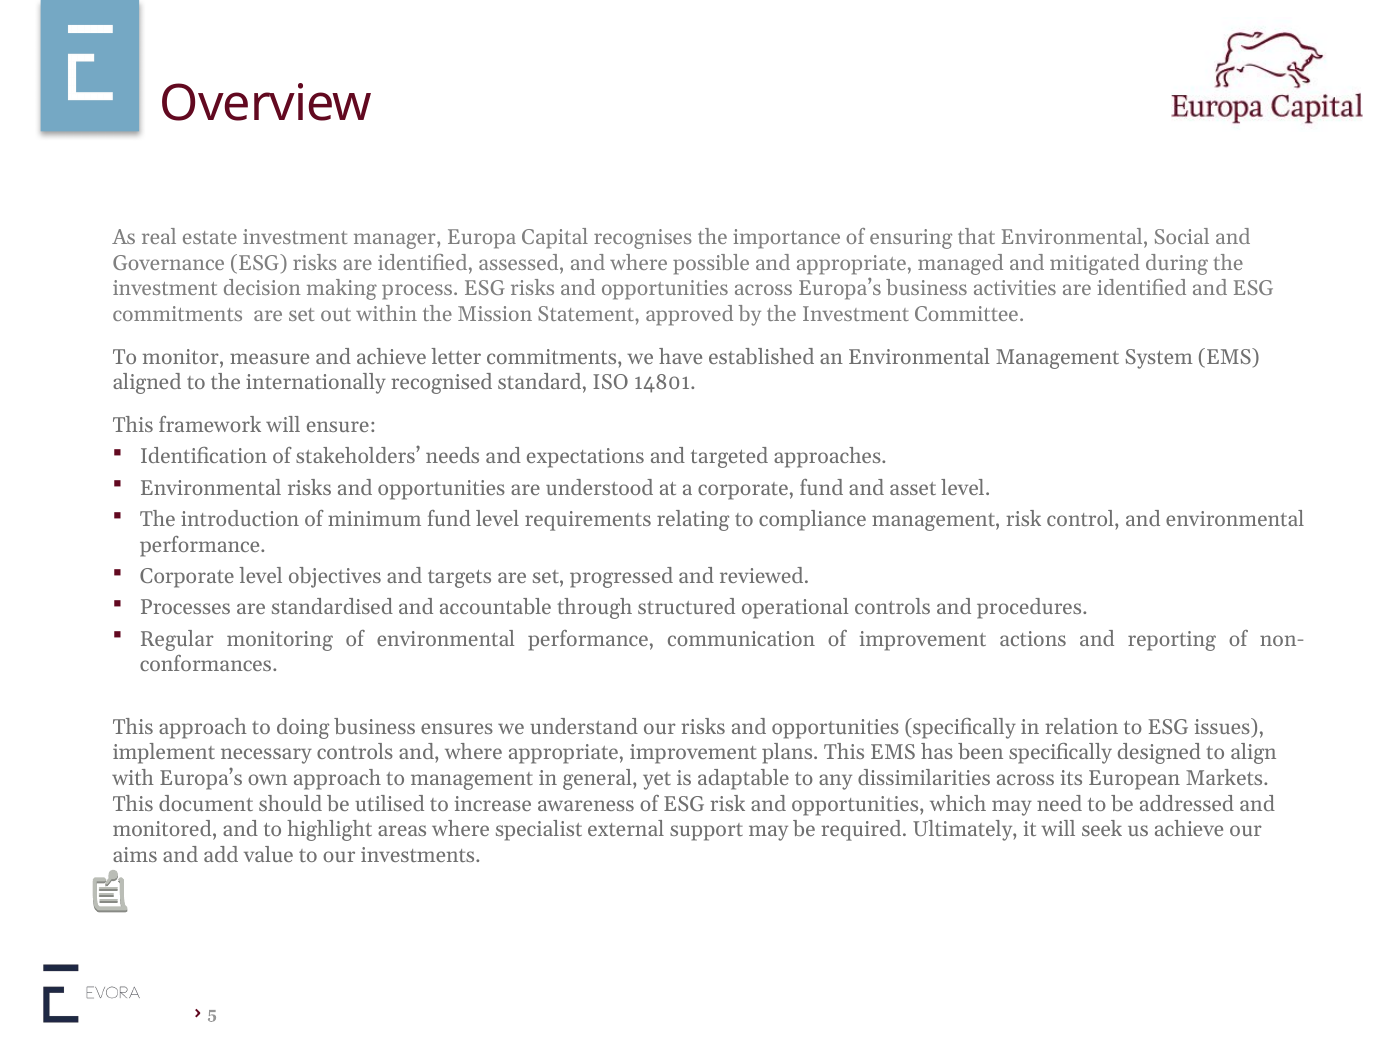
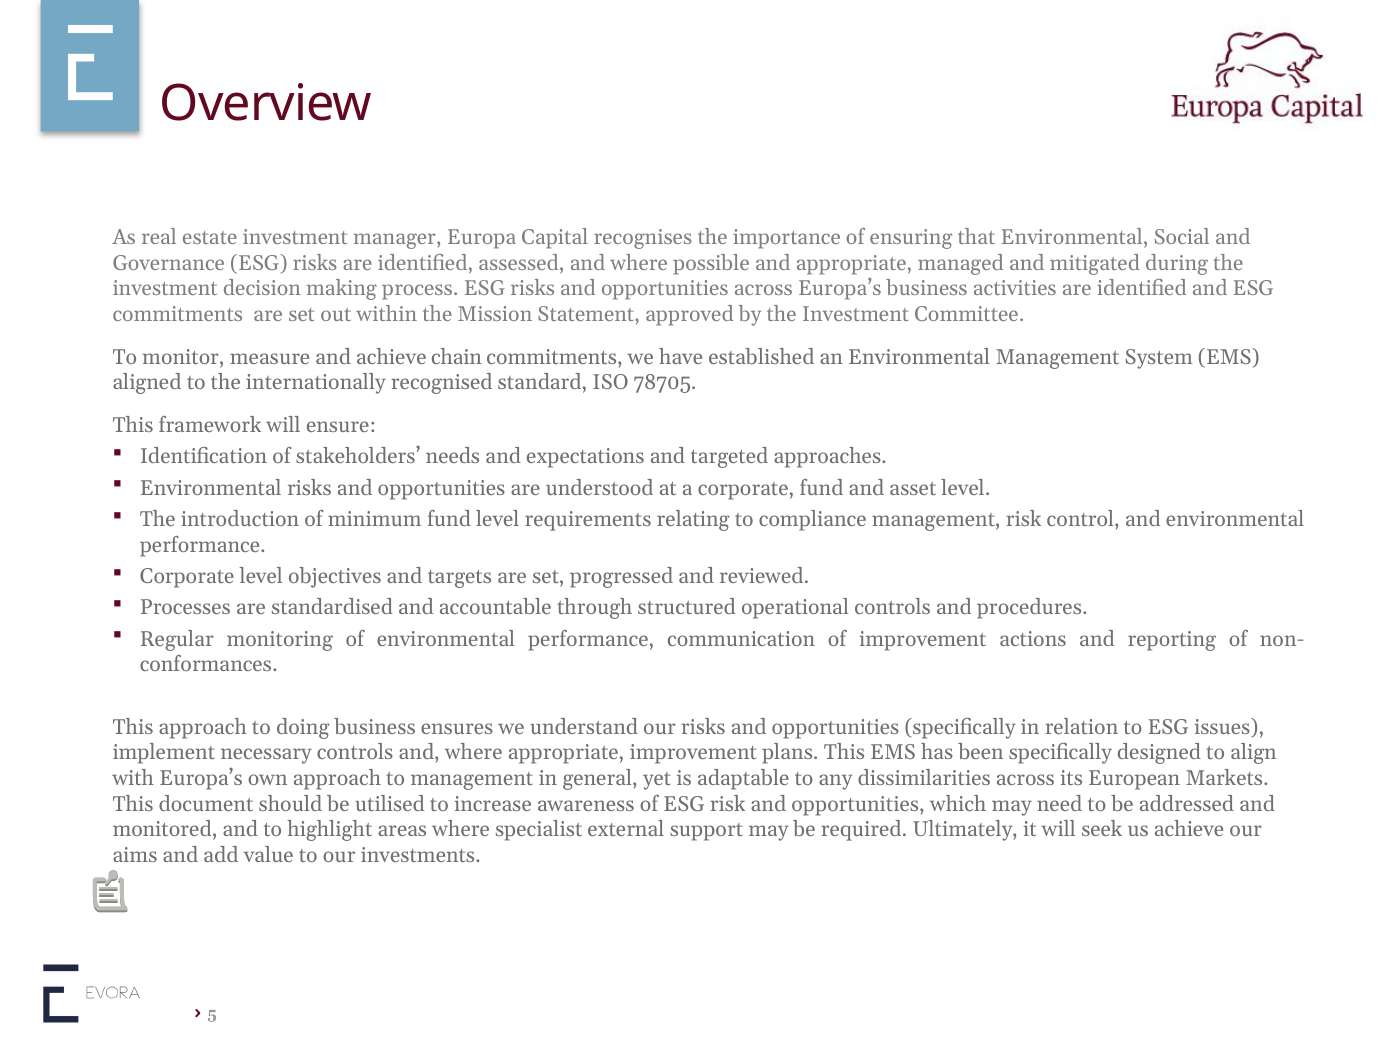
letter: letter -> chain (457, 357)
14801: 14801 -> 78705 (665, 383)
